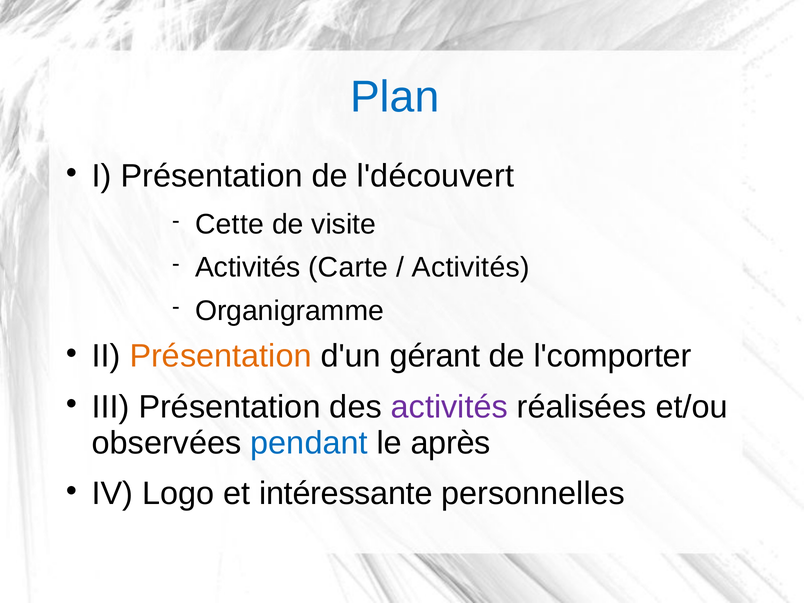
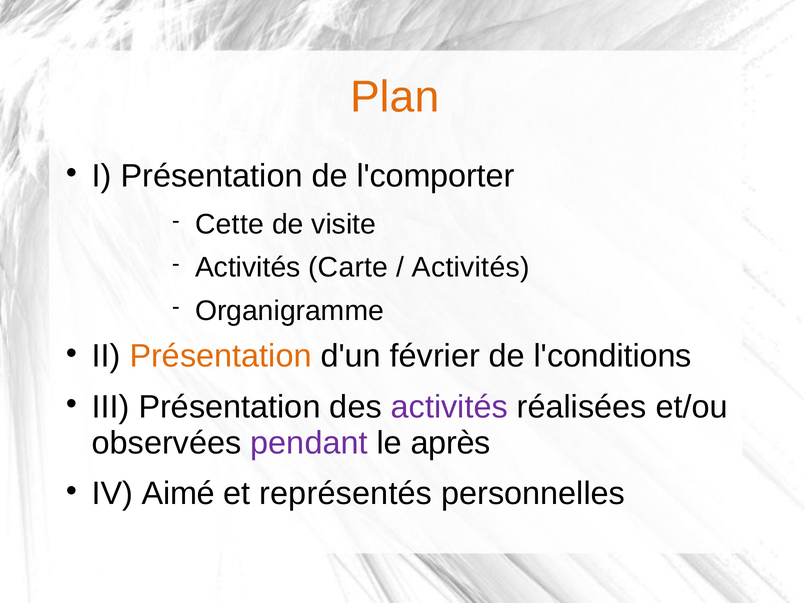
Plan colour: blue -> orange (395, 97)
l'découvert: l'découvert -> l'comporter (436, 176)
gérant: gérant -> février (435, 356)
l'comporter: l'comporter -> l'conditions (613, 356)
pendant colour: blue -> purple (309, 443)
Logo: Logo -> Aimé (178, 494)
intéressante: intéressante -> représentés (346, 494)
